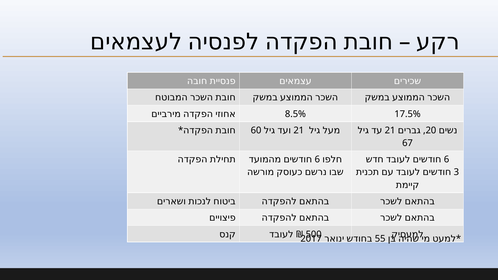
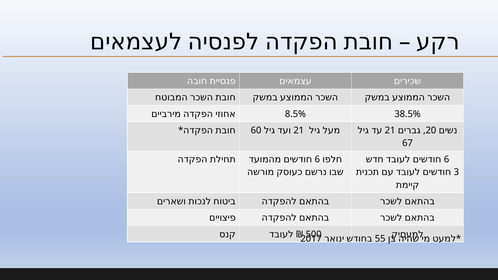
17.5%: 17.5% -> 38.5% (407, 114)
